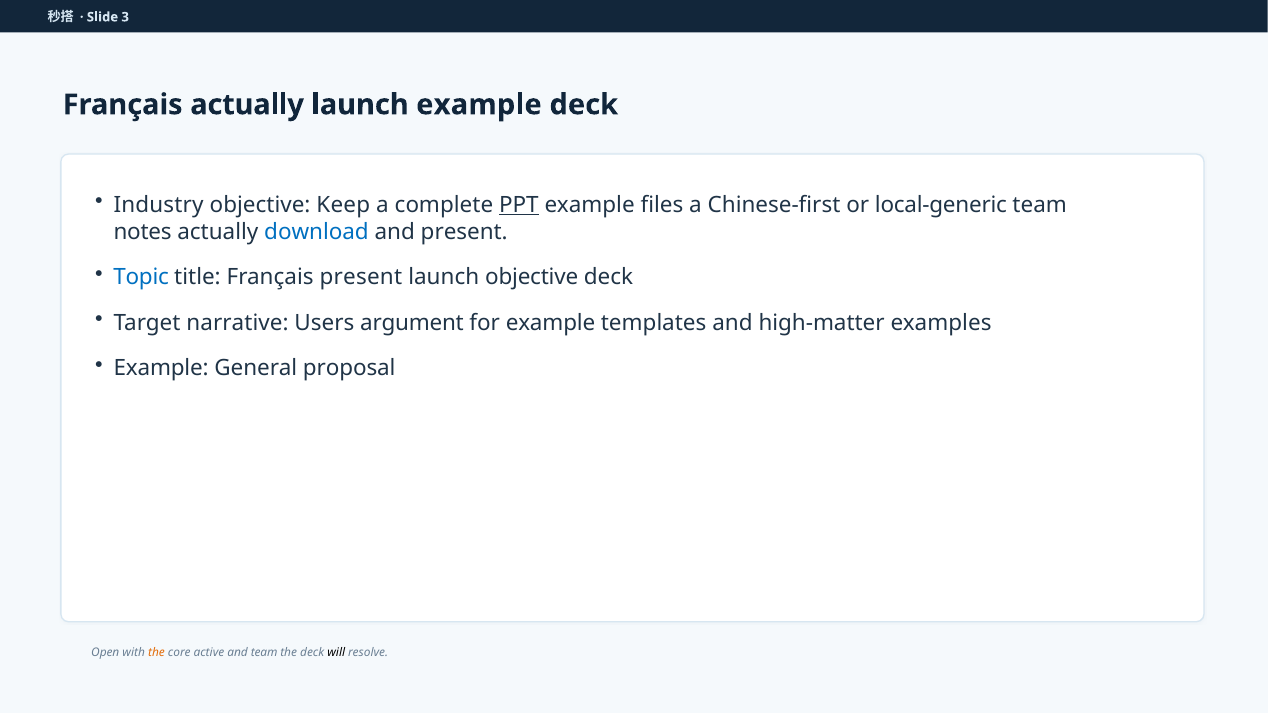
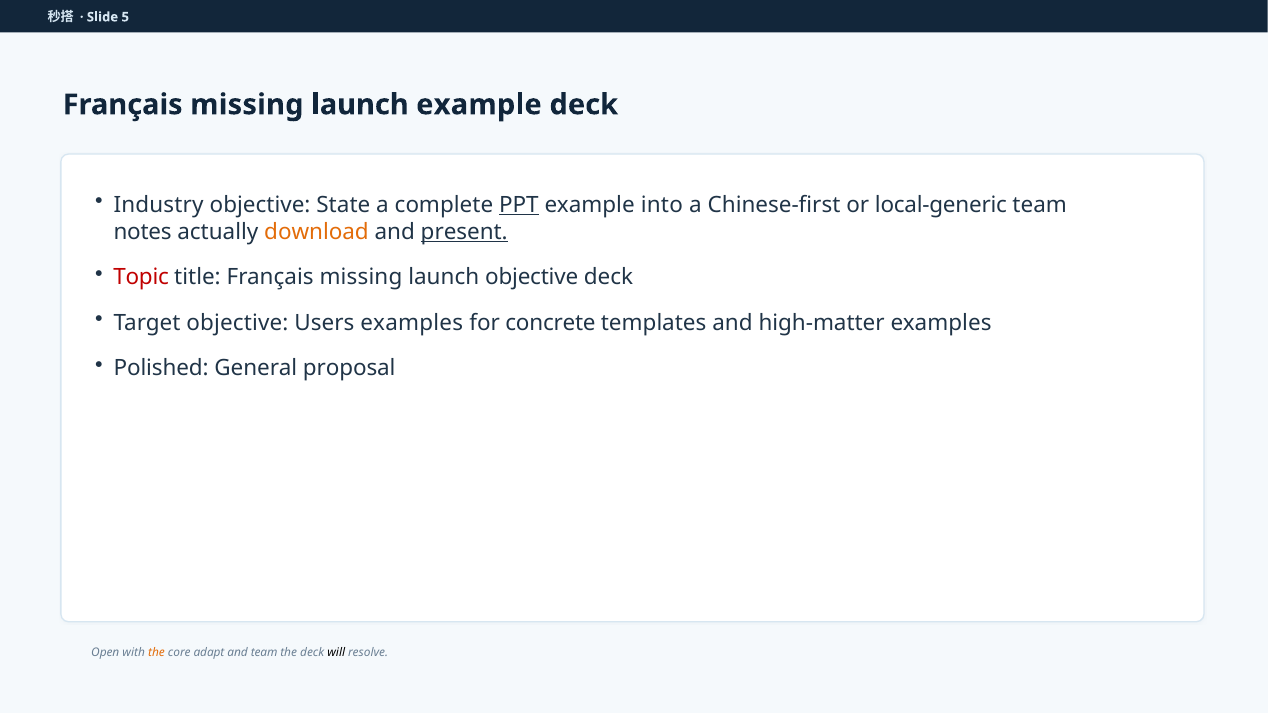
3: 3 -> 5 (125, 17)
actually: actually -> missing (247, 105)
Keep: Keep -> State (343, 205)
files: files -> into (662, 205)
download colour: blue -> orange (316, 232)
present underline: none -> present (464, 232)
Topic colour: blue -> red (141, 278)
title Français present: present -> missing (361, 278)
Target narrative: narrative -> objective (237, 323)
Users argument: argument -> examples (412, 323)
for example: example -> concrete (551, 323)
Example: Example -> Polished (161, 369)
active: active -> adapt (209, 653)
